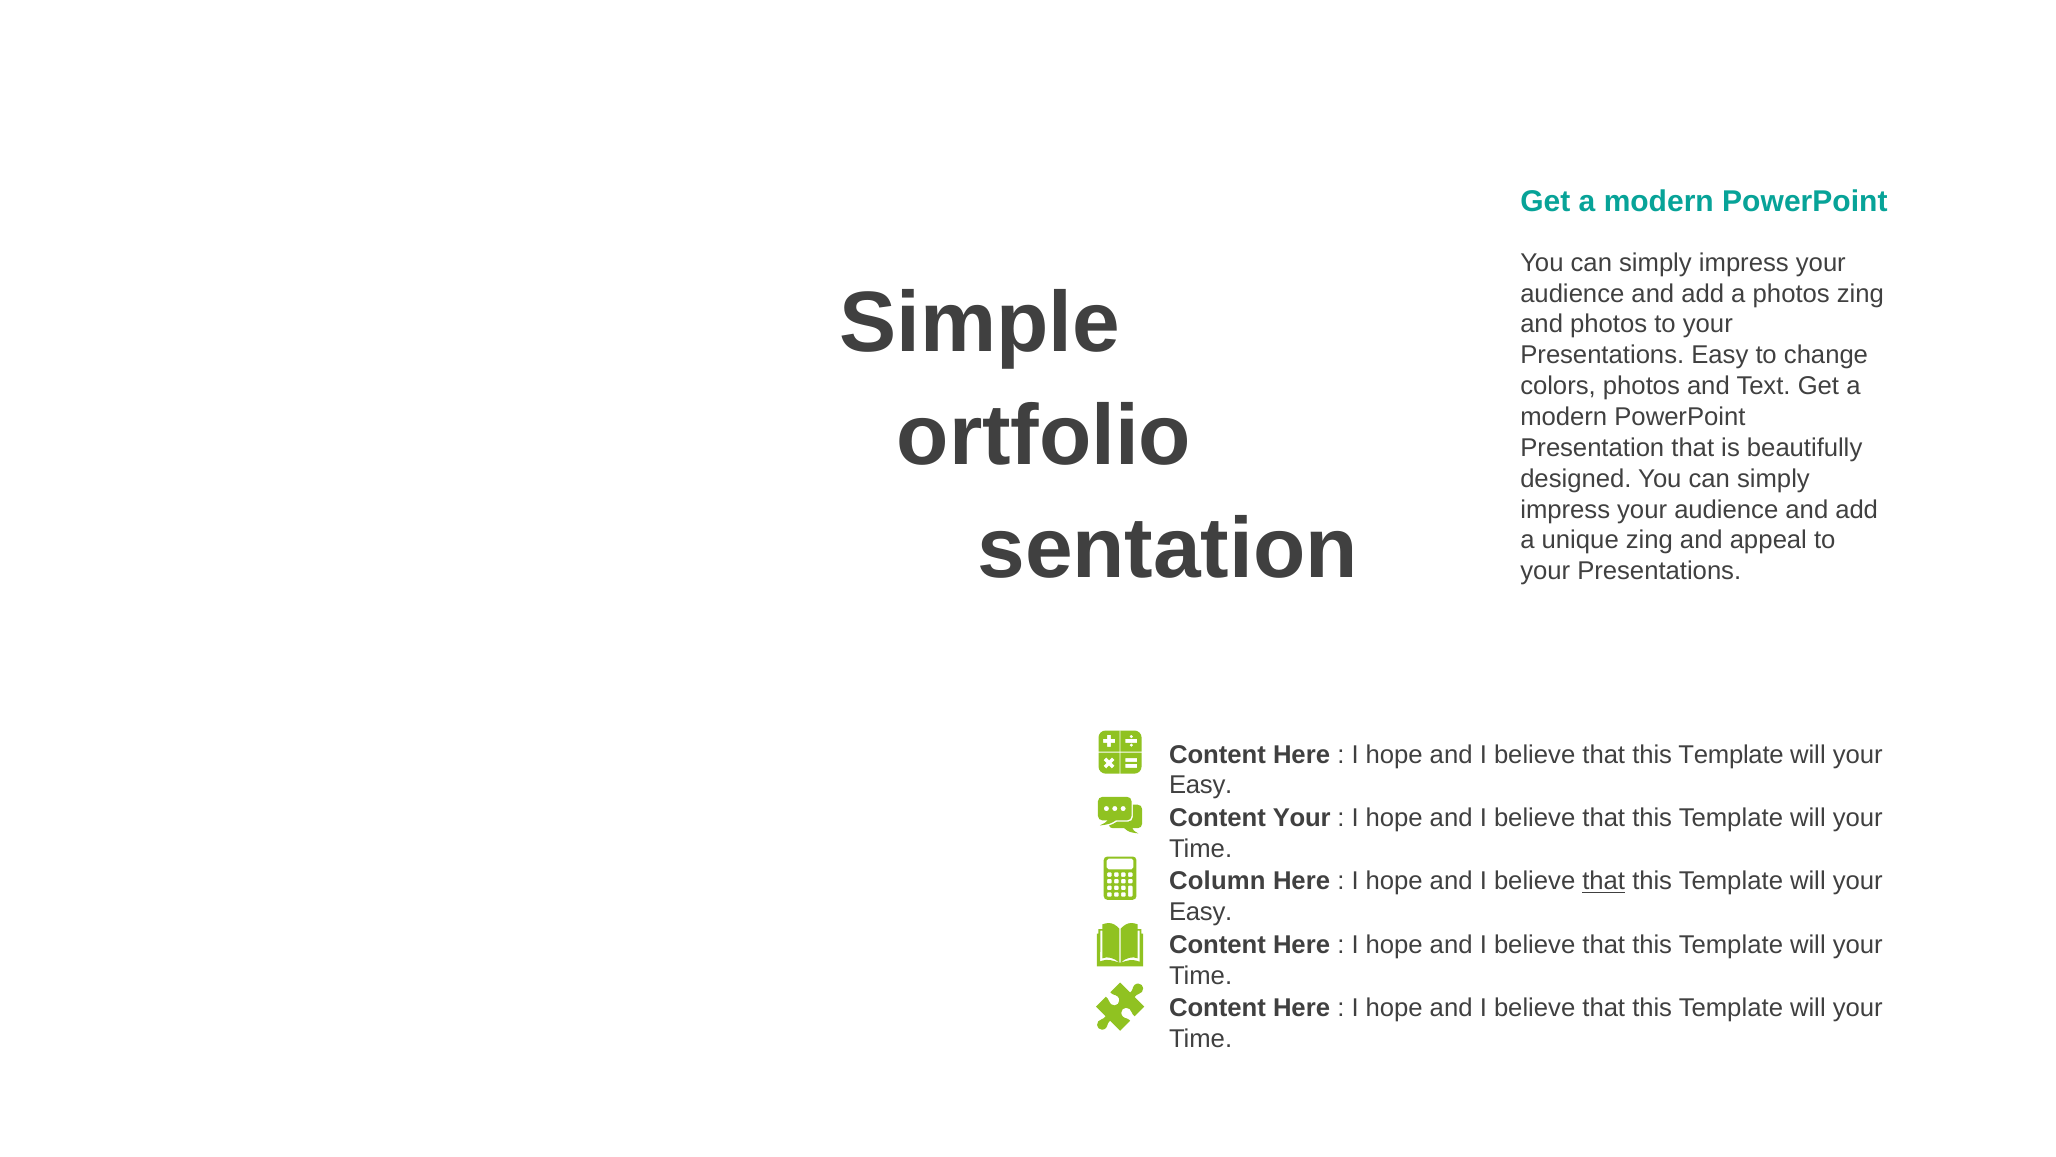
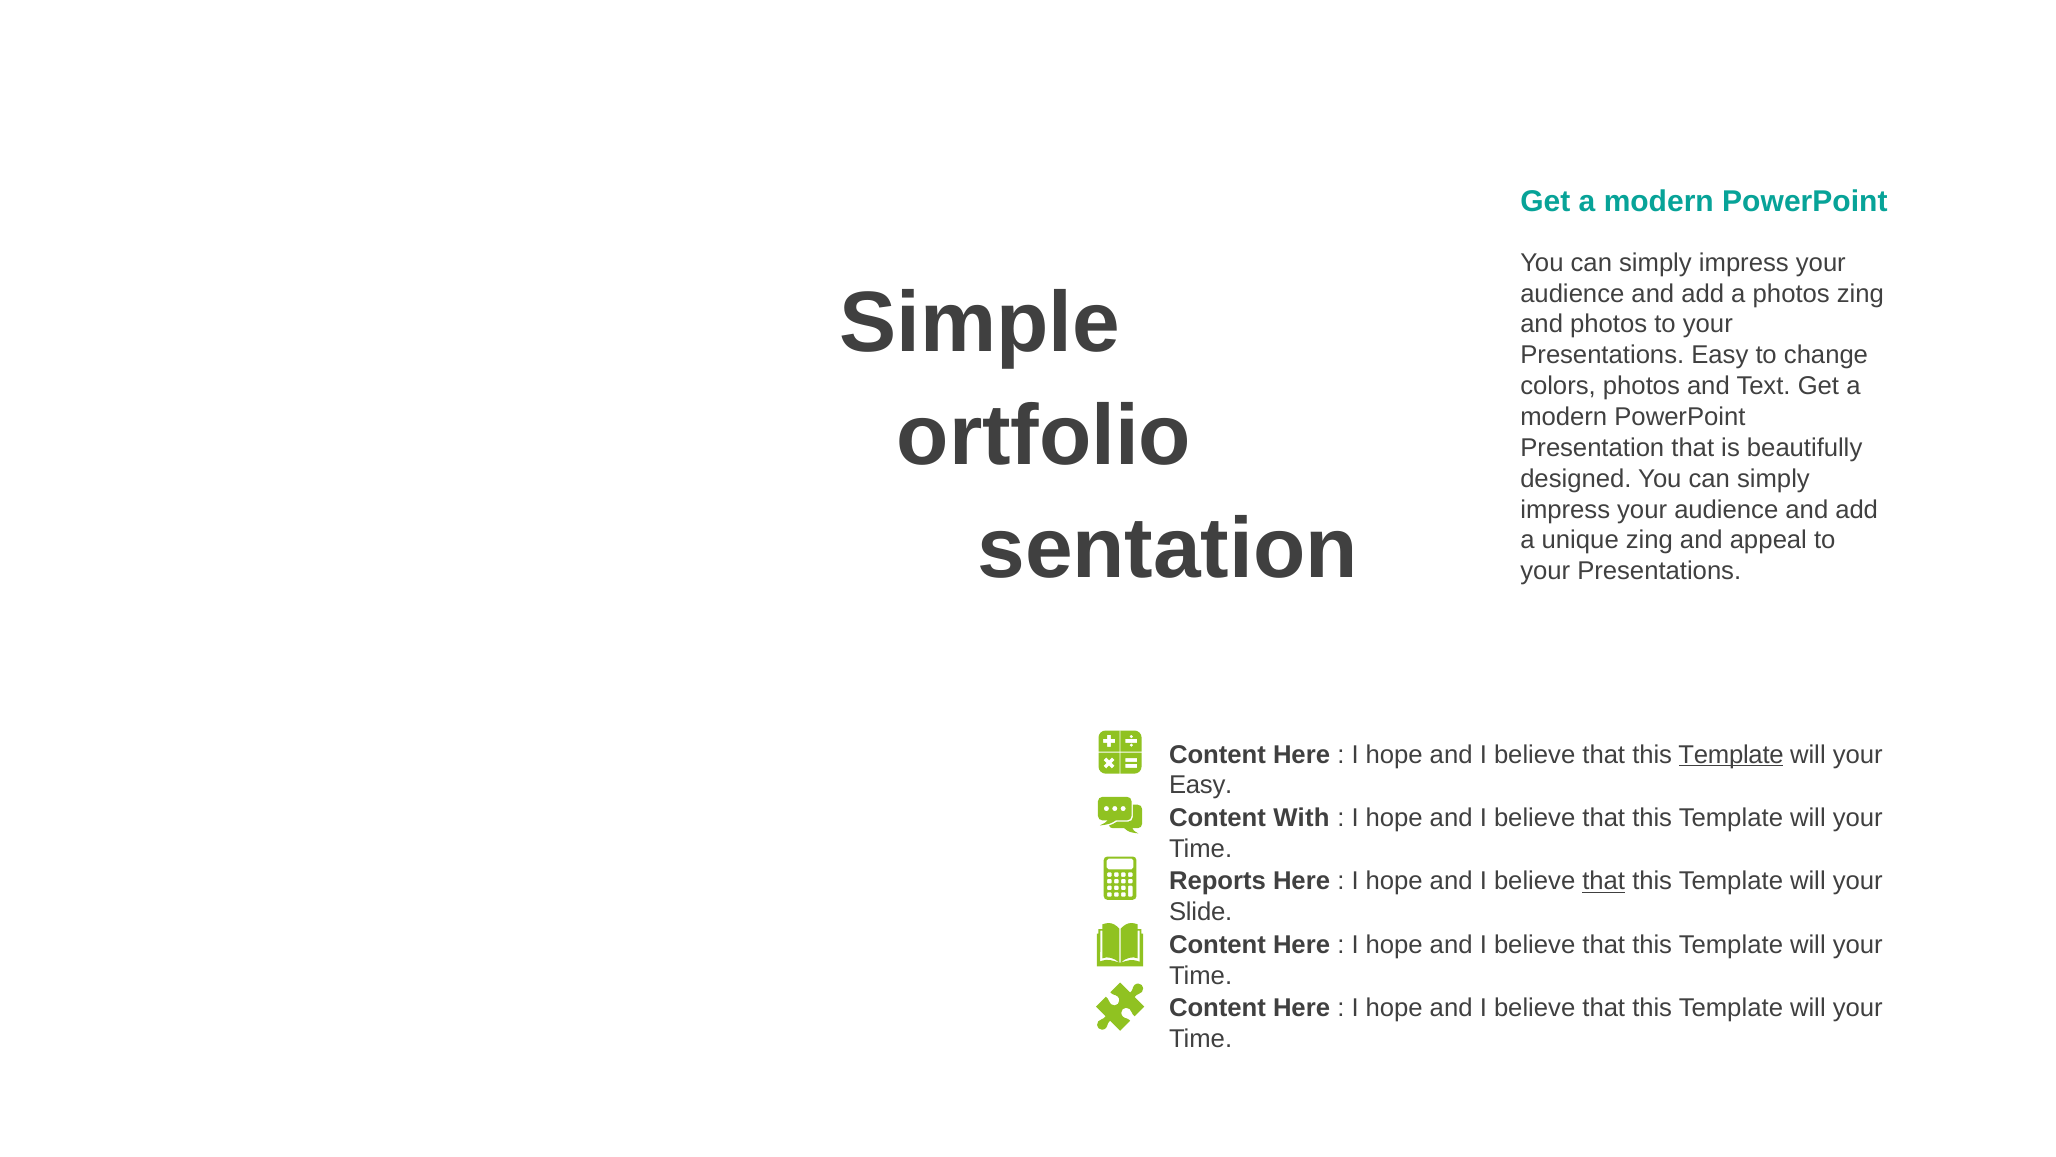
Template underline: none -> present (1731, 754)
Content Your: Your -> With (1301, 818)
Column: Column -> Reports (1217, 881)
Easy: Easy -> Slide (1201, 912)
